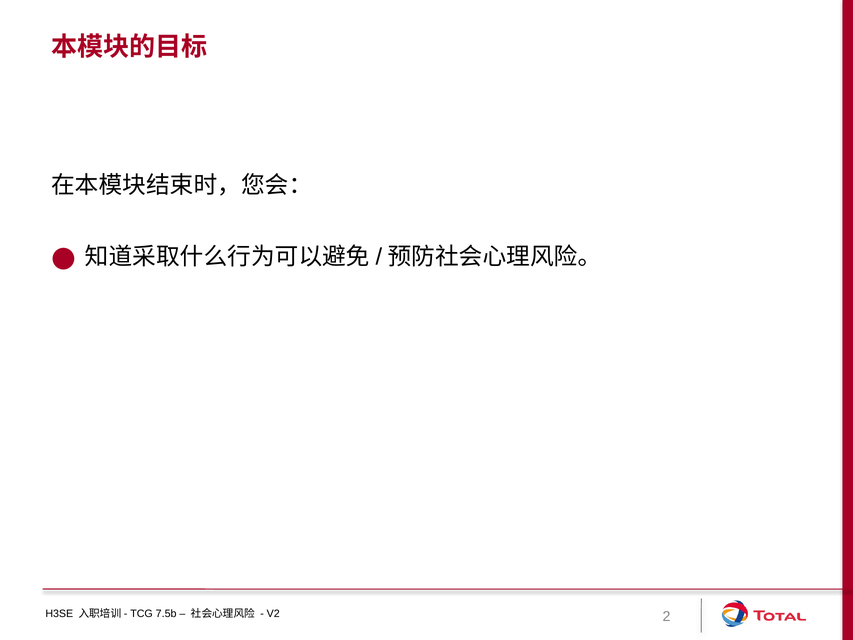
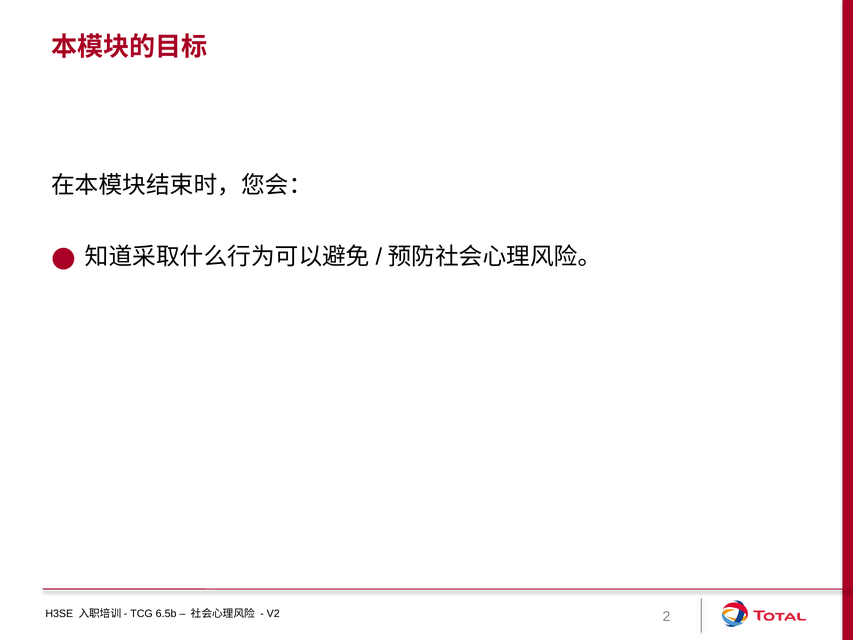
7.5b: 7.5b -> 6.5b (166, 613)
